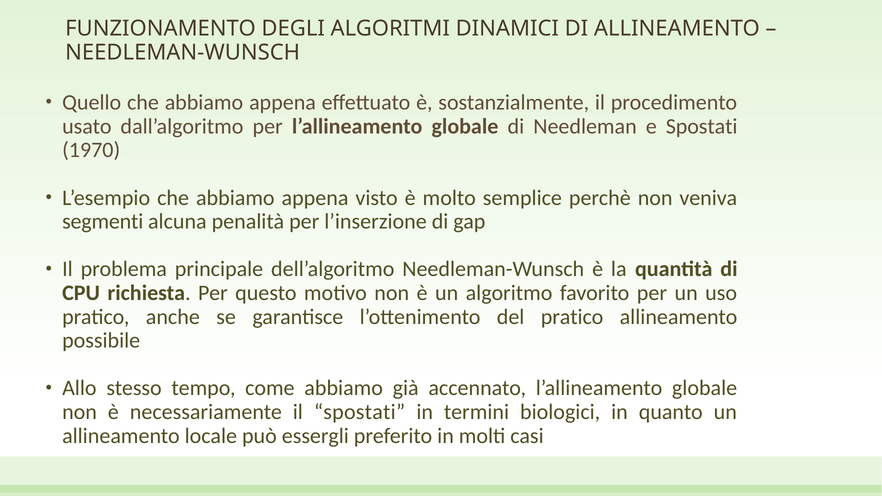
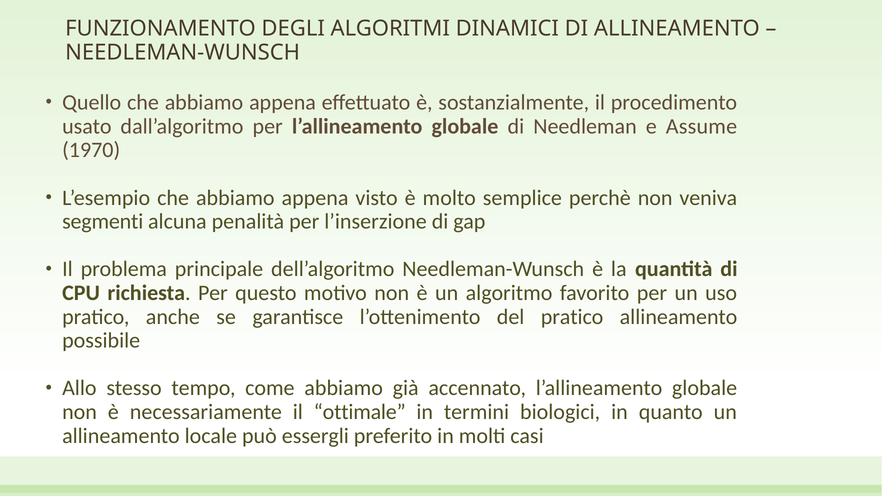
e Spostati: Spostati -> Assume (701, 126)
il spostati: spostati -> ottimale (360, 412)
